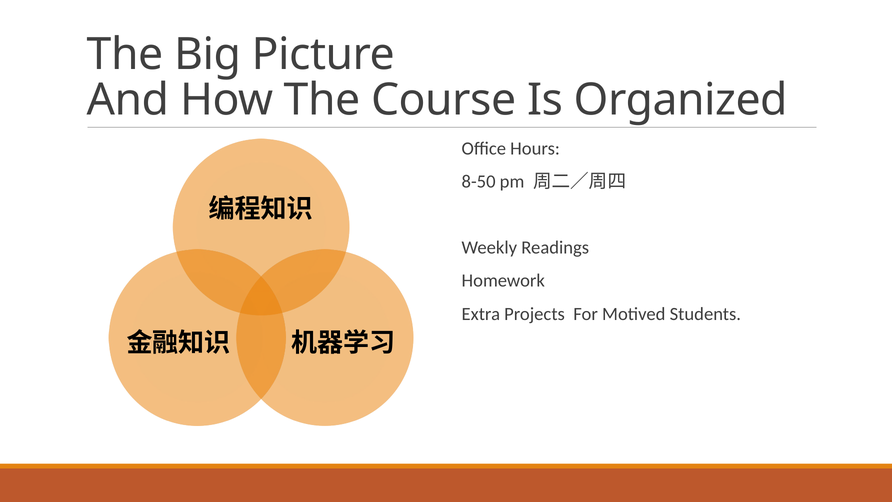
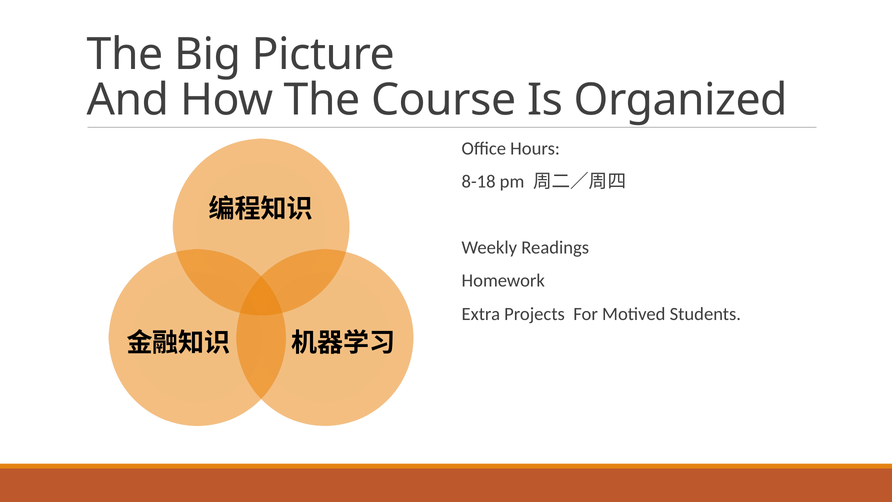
8-50: 8-50 -> 8-18 (479, 181)
